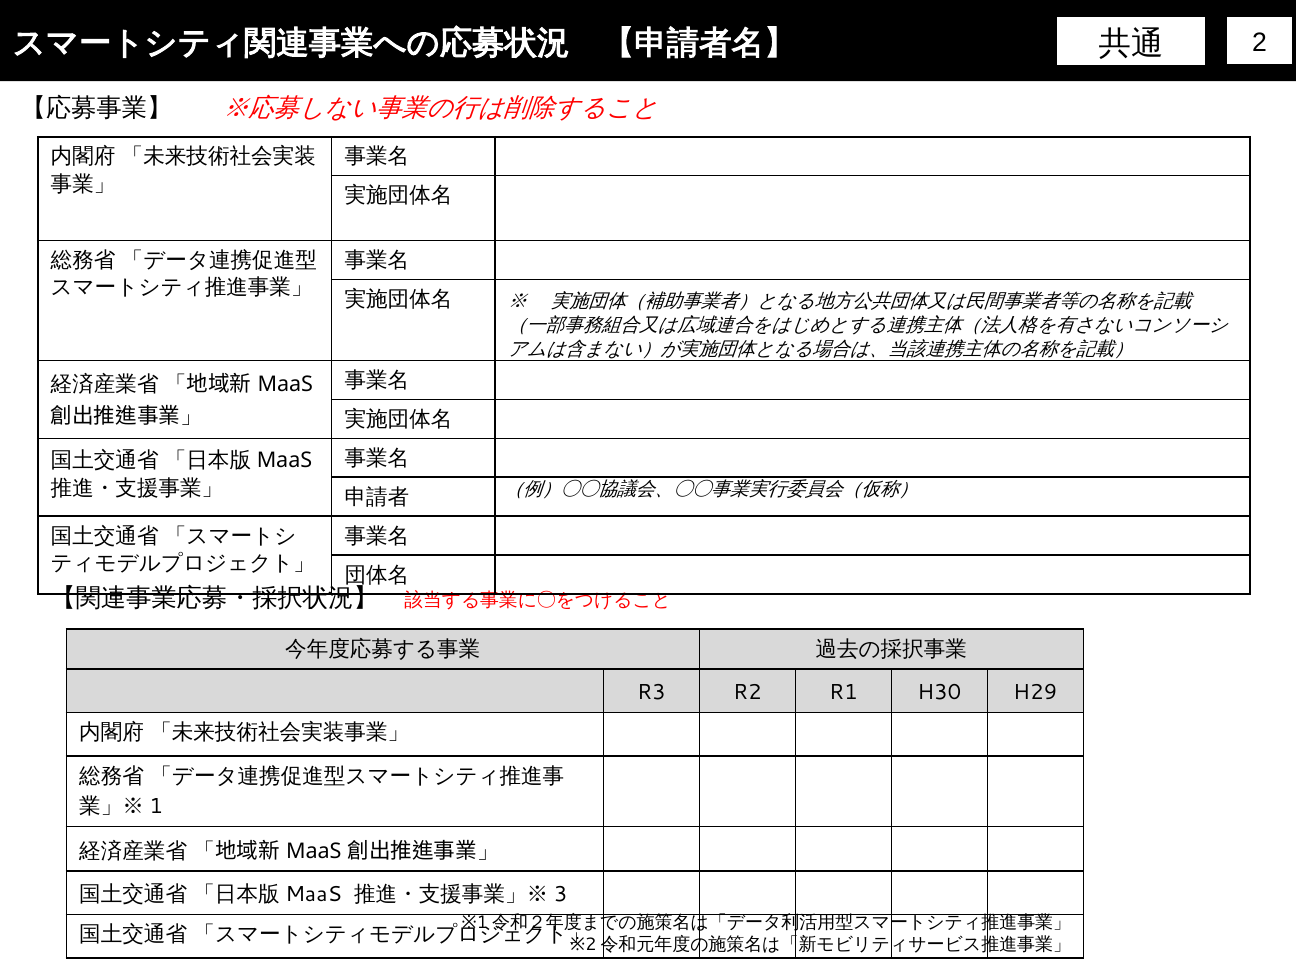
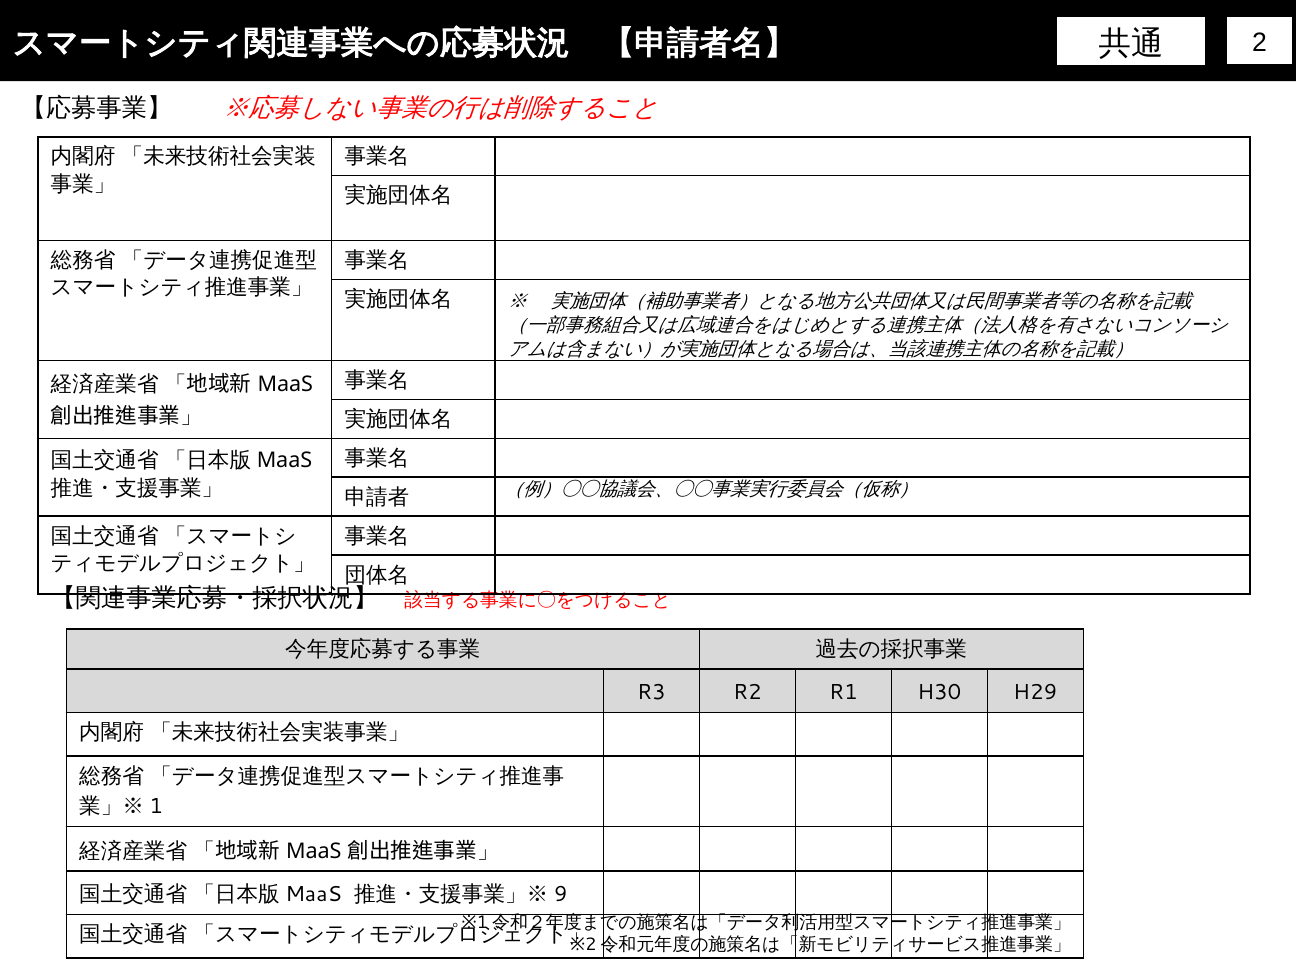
3: 3 -> 9 (561, 894)
